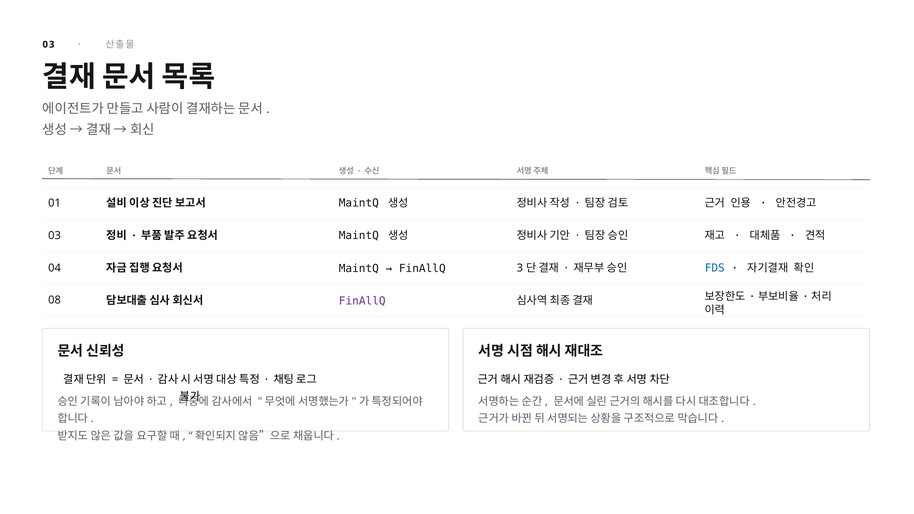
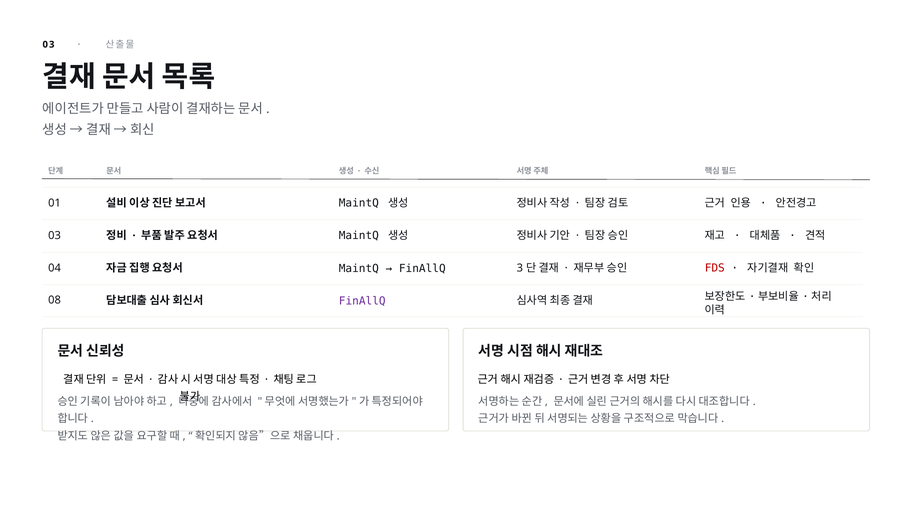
FDS colour: blue -> red (715, 268)
